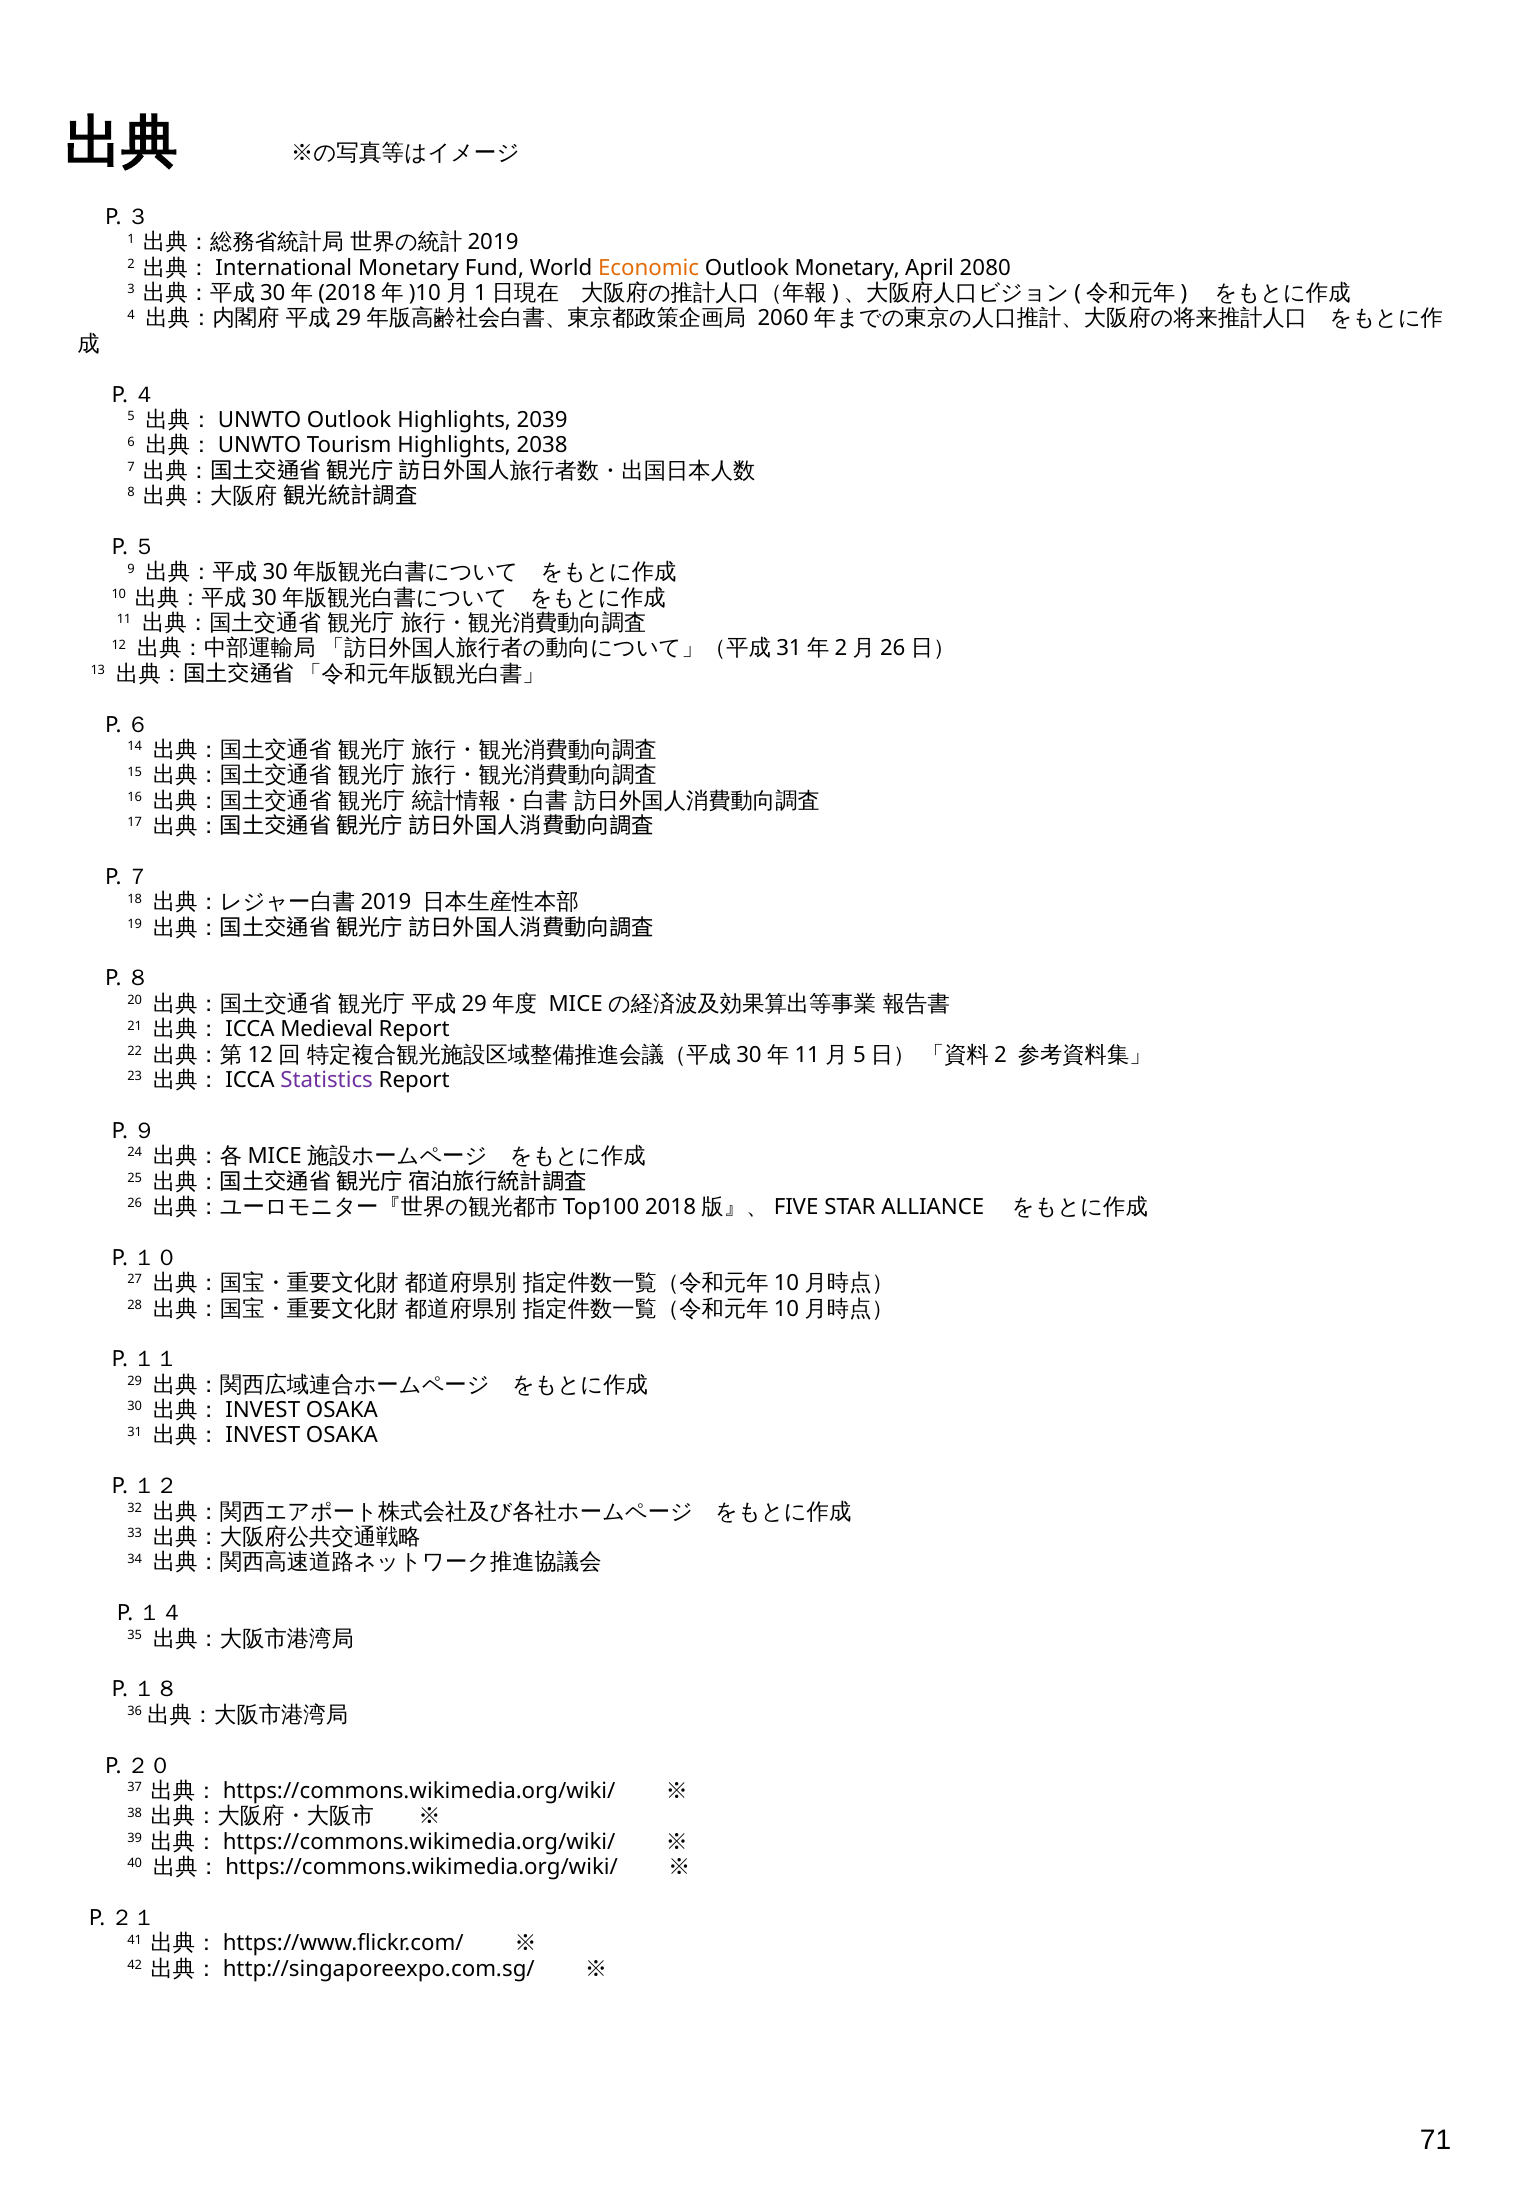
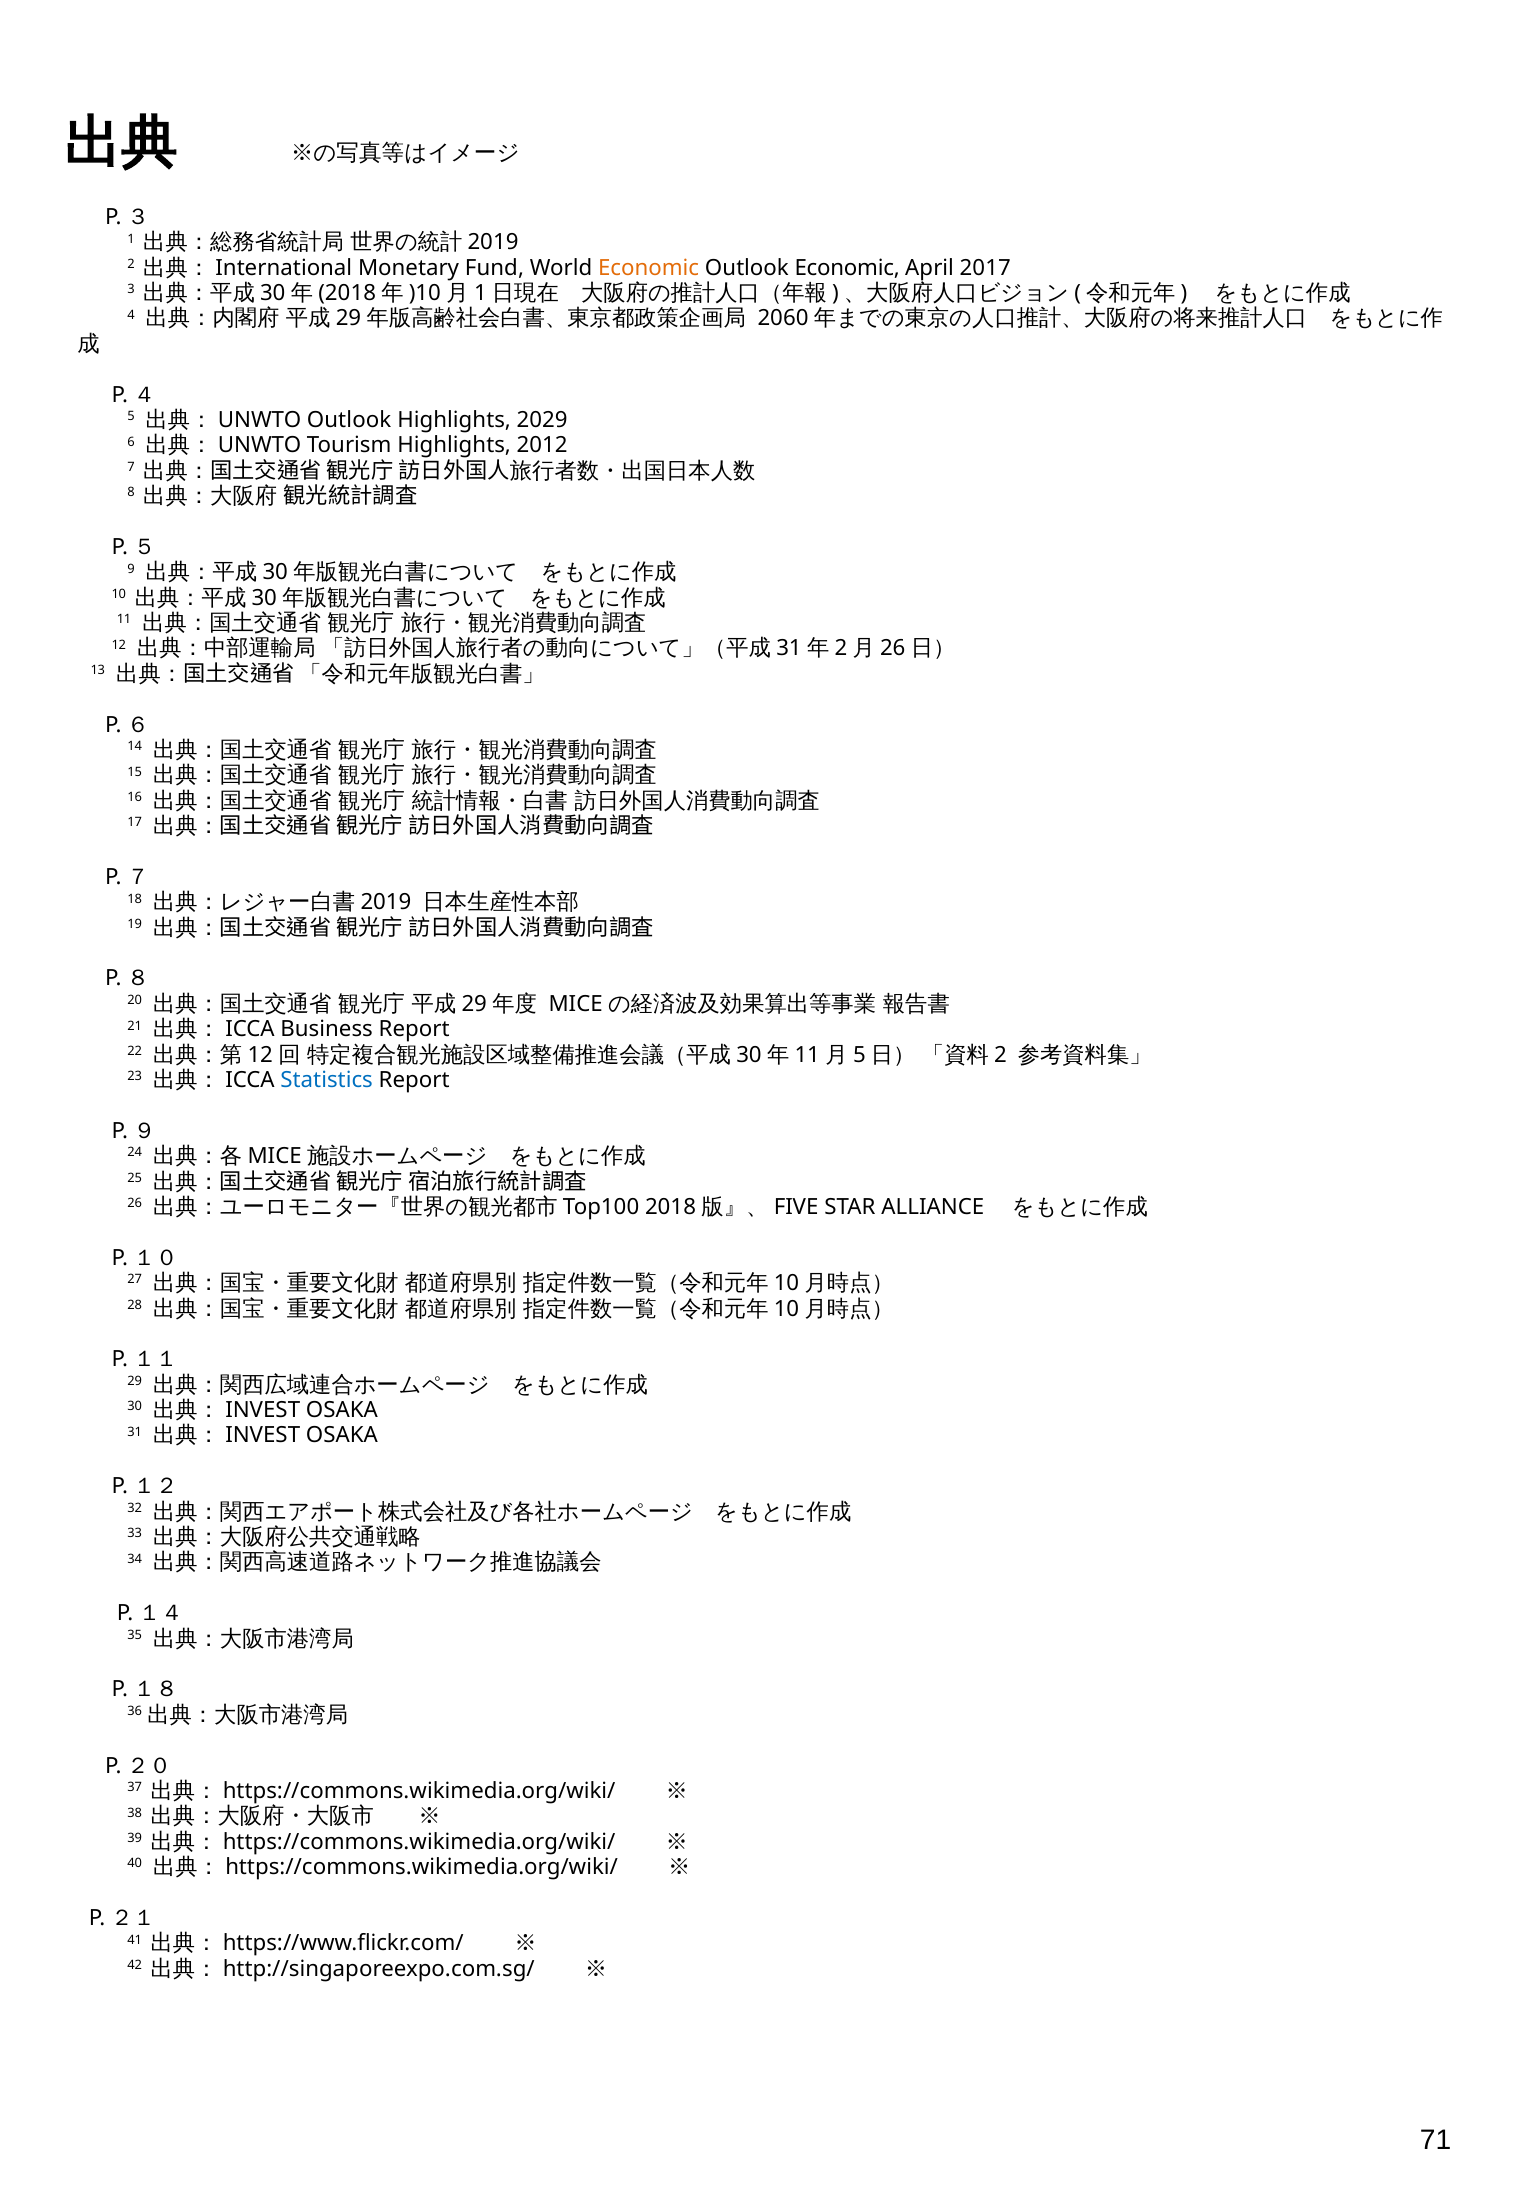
Outlook Monetary: Monetary -> Economic (847, 268)
2080: 2080 -> 2017 (985, 268)
2039: 2039 -> 2029 (542, 420)
2038: 2038 -> 2012 (542, 445)
Medieval: Medieval -> Business (327, 1029)
Statistics colour: purple -> blue (327, 1080)
